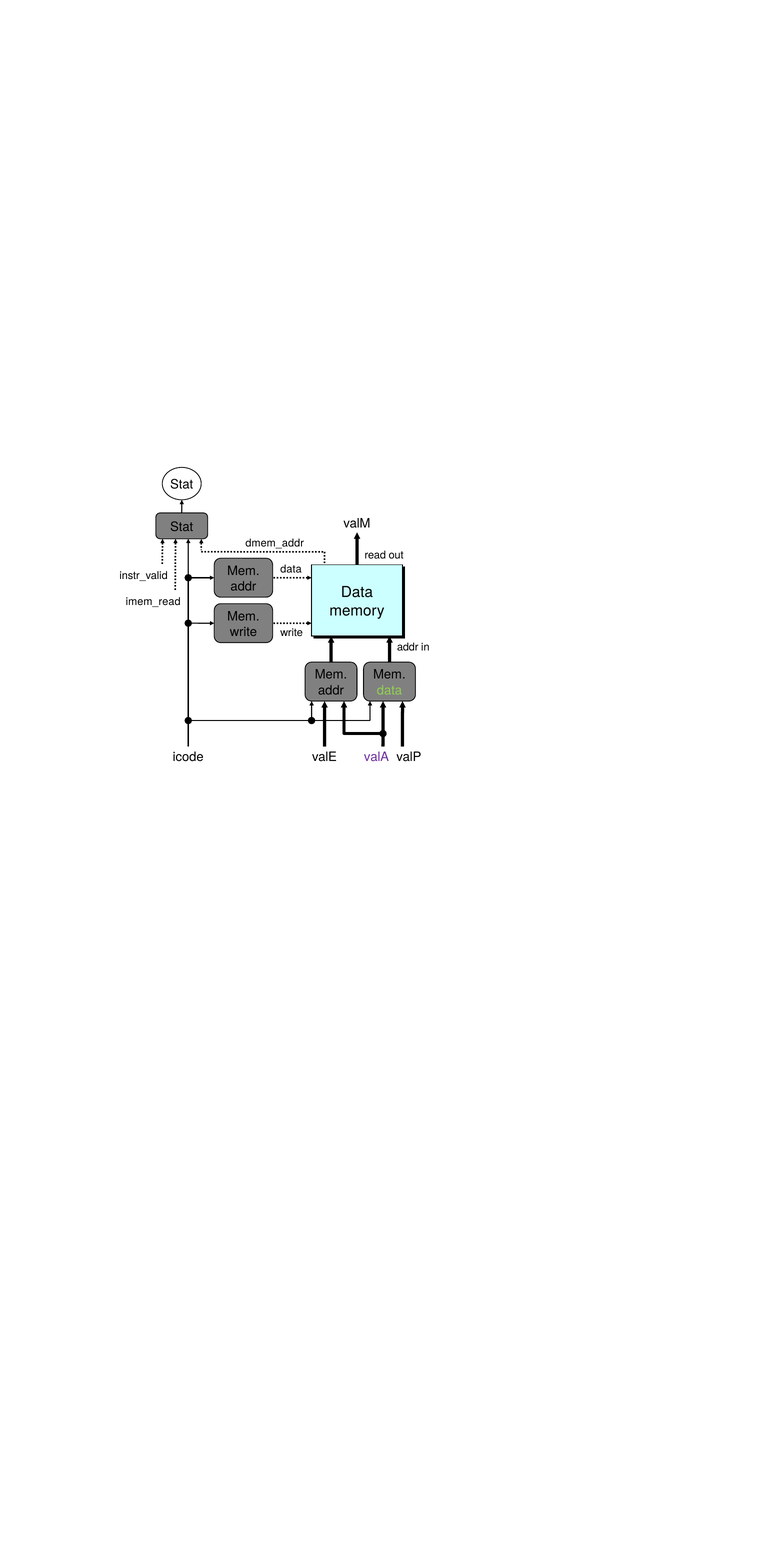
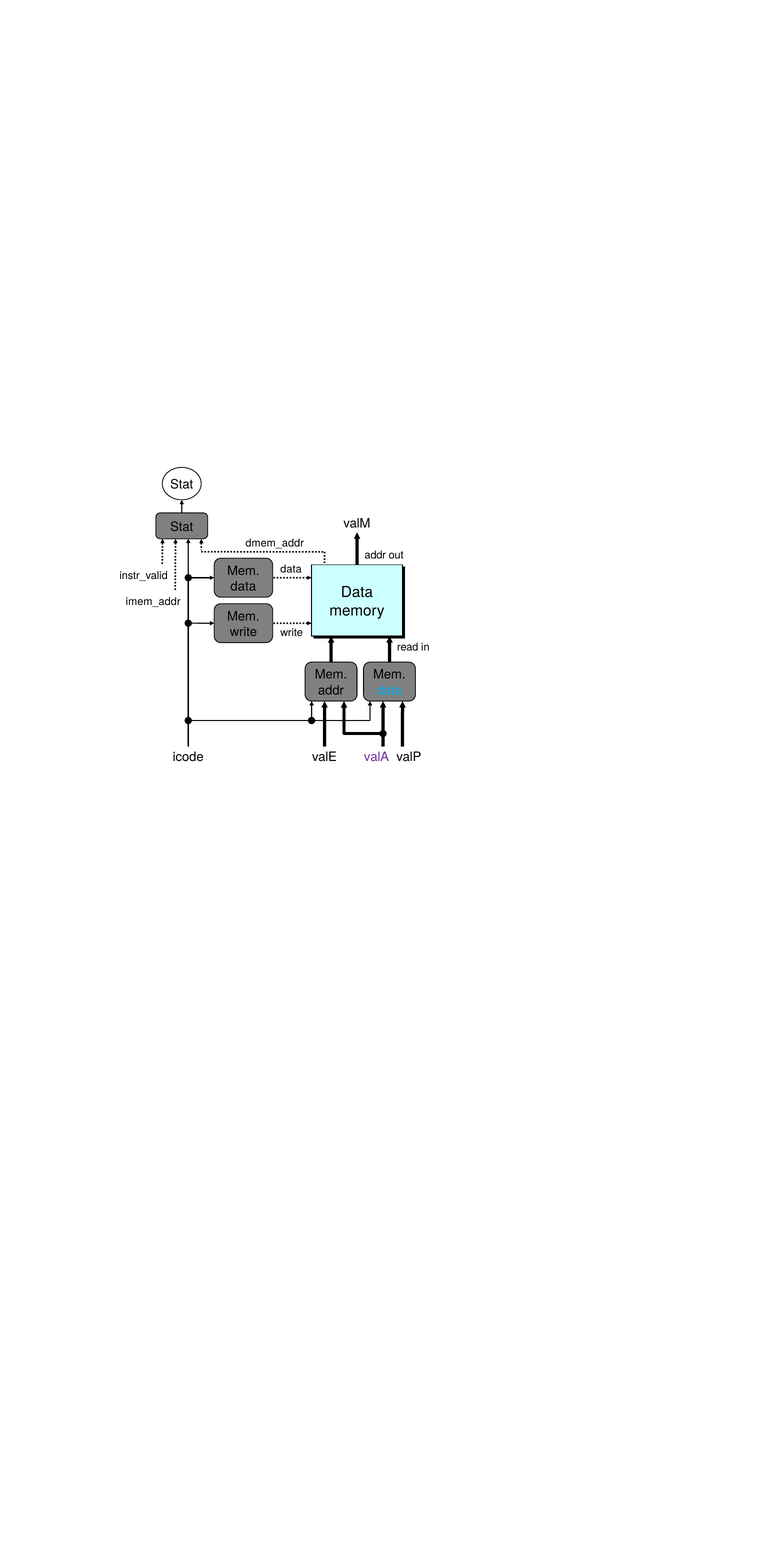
read: read -> addr (375, 555)
addr: addr -> data (243, 586)
imem_read: imem_read -> imem_addr (153, 602)
addr: addr -> read (408, 647)
data colour: light green -> light blue (389, 690)
